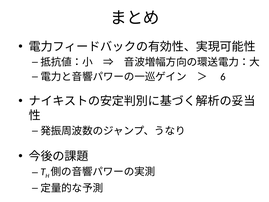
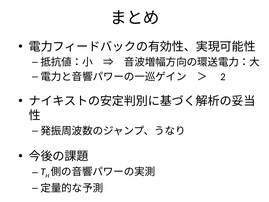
6: 6 -> 2 (223, 77)
